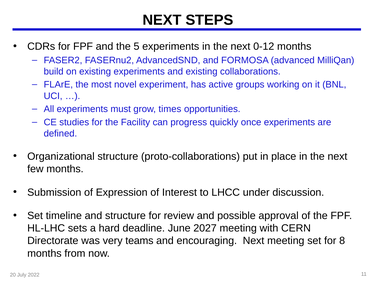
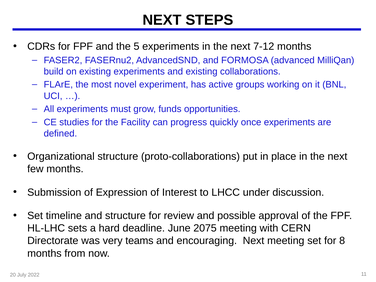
0-12: 0-12 -> 7-12 (264, 46)
times: times -> funds (170, 109)
2027: 2027 -> 2075 (205, 228)
